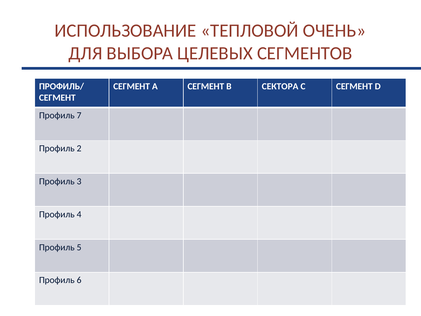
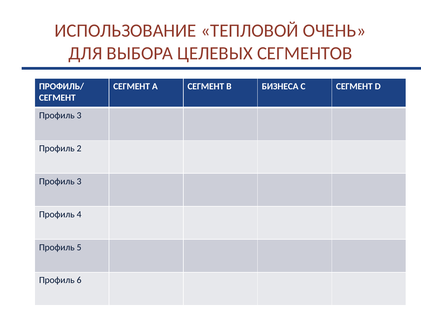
СЕКТОРА: СЕКТОРА -> БИЗНЕСА (280, 86)
7: 7 -> 3 (79, 115)
